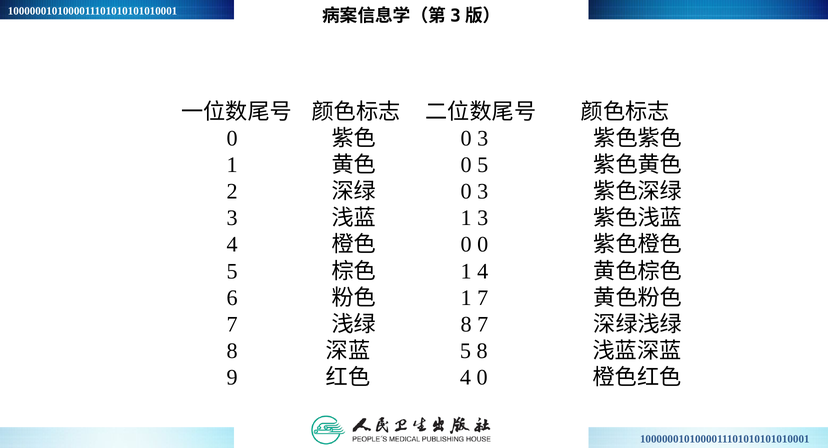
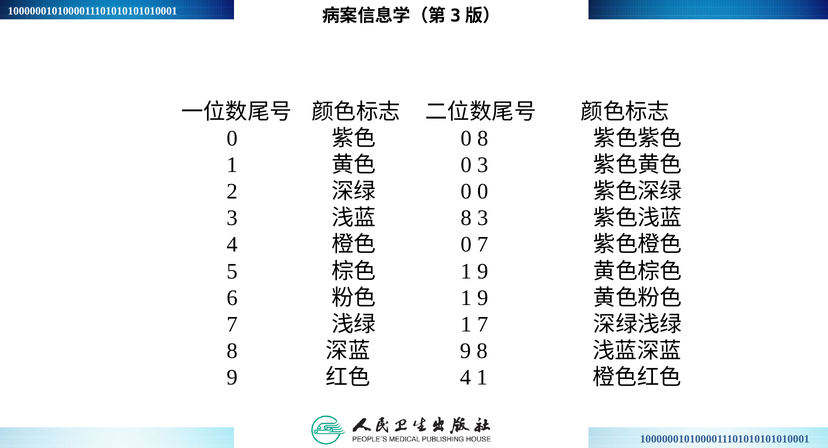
3: 3 -> 8 (483, 139)
0 5: 5 -> 3 (483, 165)
3: 3 -> 0 (483, 192)
1: 1 -> 8 (466, 218)
0 0: 0 -> 7 (483, 245)
4: 4 -> 9 (483, 271)
7: 7 -> 9 (483, 298)
8: 8 -> 1 (466, 324)
5: 5 -> 9 (465, 351)
4 0: 0 -> 1 (482, 378)
